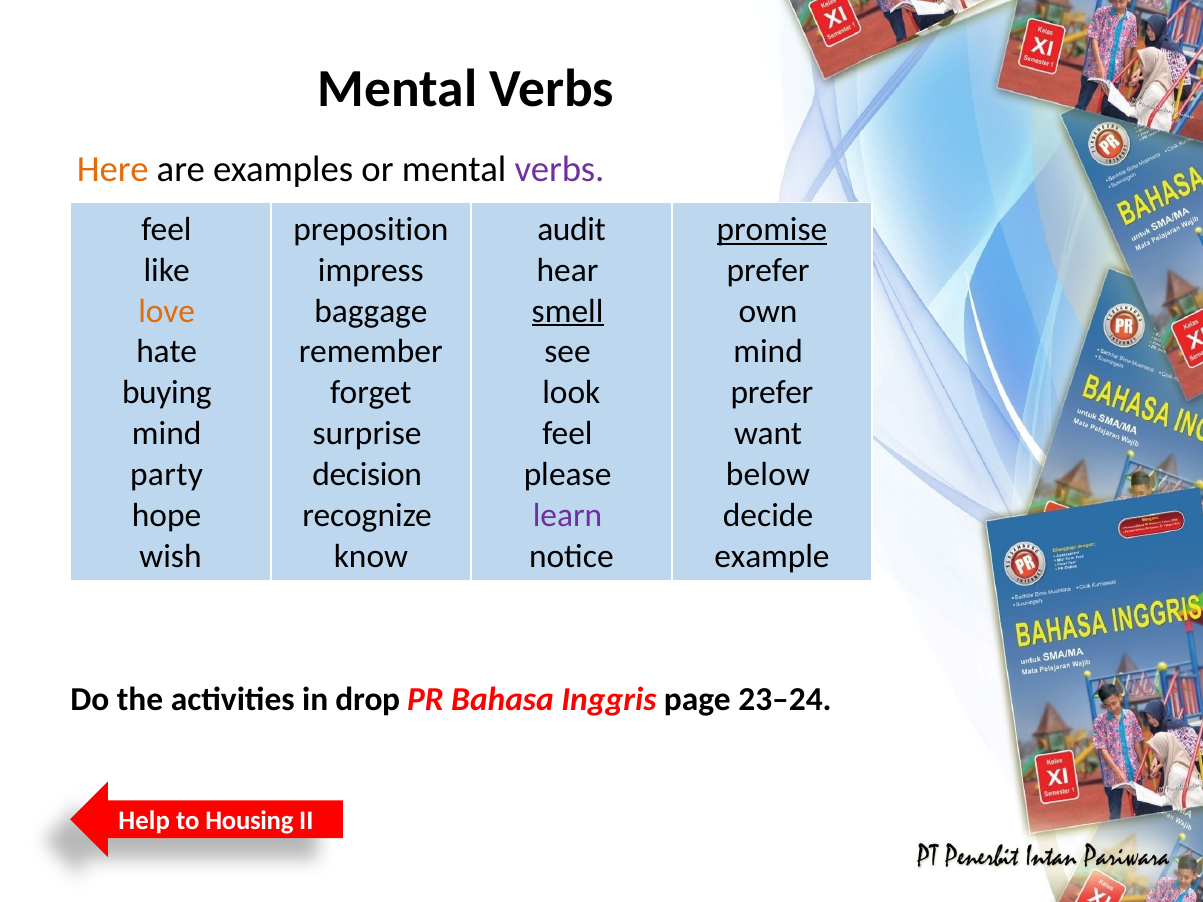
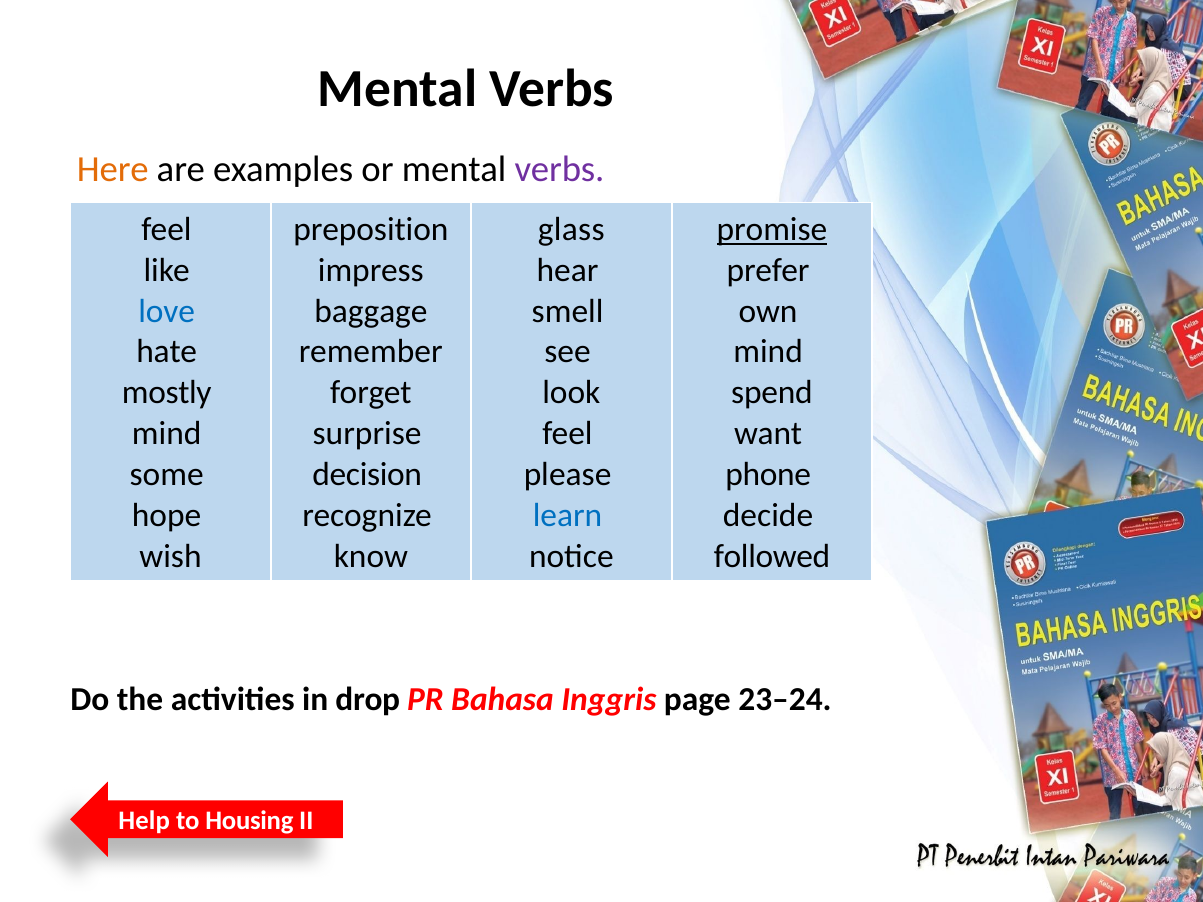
audit: audit -> glass (571, 229)
love colour: orange -> blue (167, 311)
smell underline: present -> none (568, 311)
buying: buying -> mostly (167, 393)
prefer: prefer -> spend (772, 393)
party: party -> some (167, 475)
below: below -> phone (768, 475)
learn colour: purple -> blue (568, 516)
example: example -> followed (772, 557)
